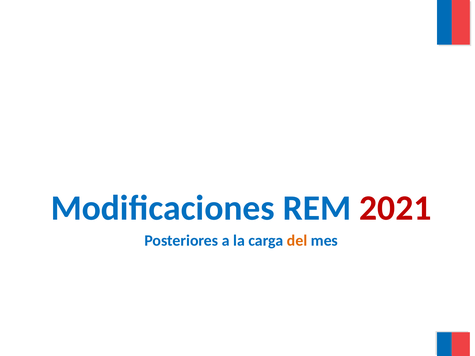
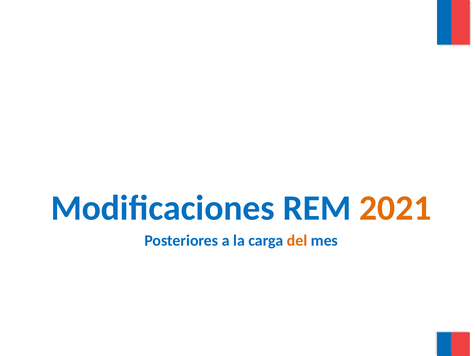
2021 colour: red -> orange (395, 208)
